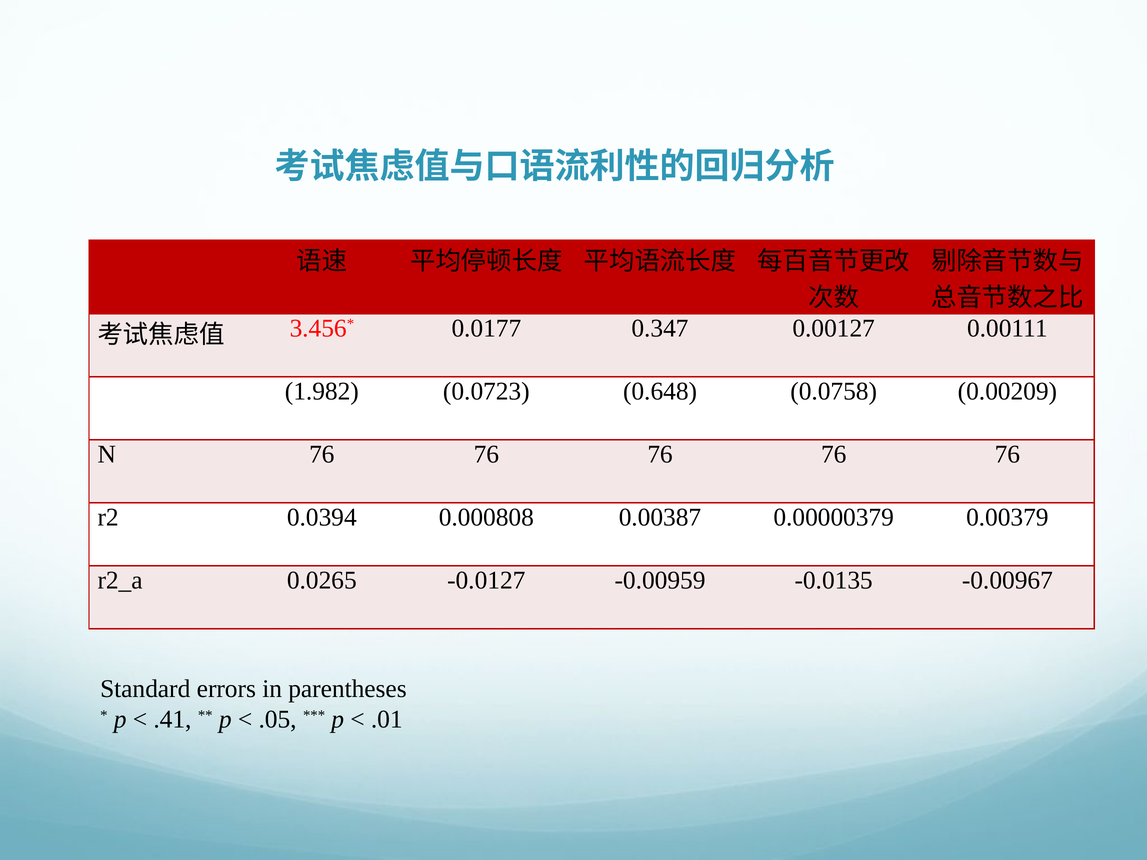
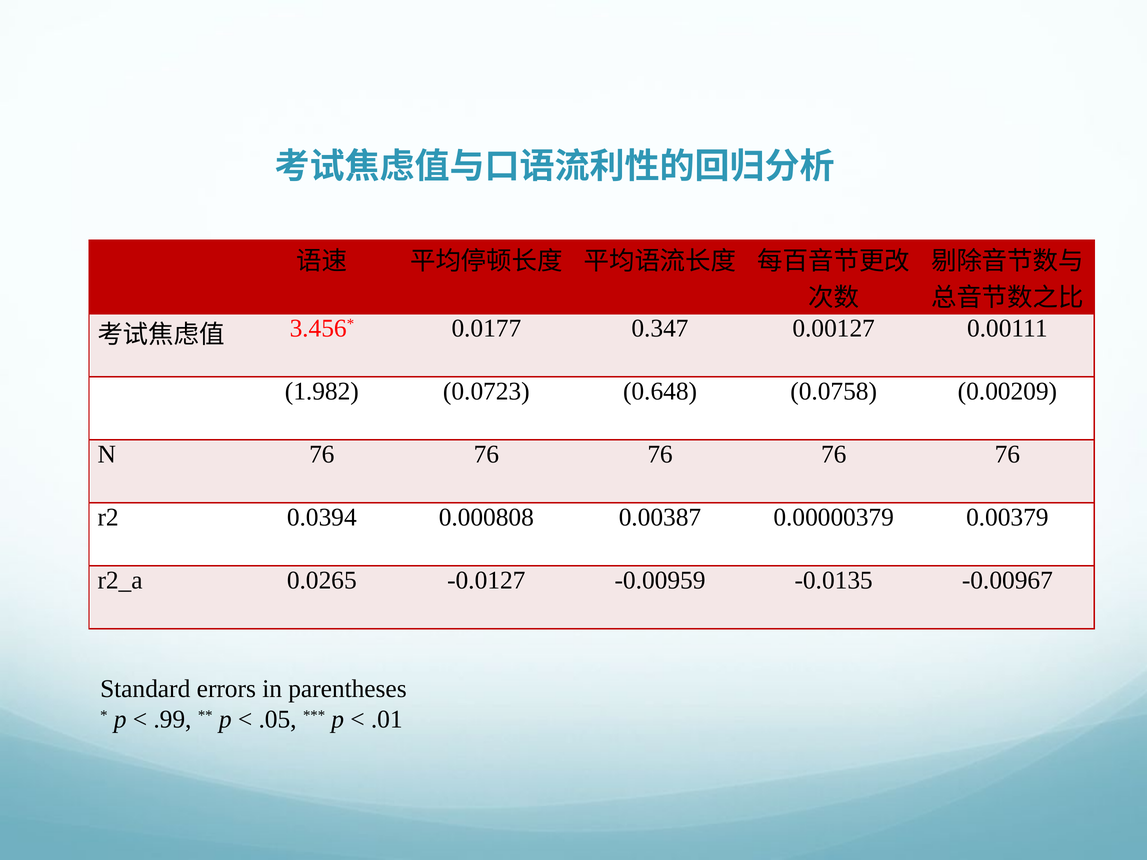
.41: .41 -> .99 (172, 720)
